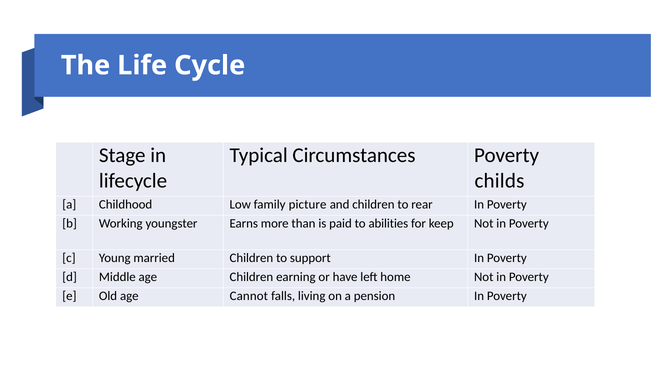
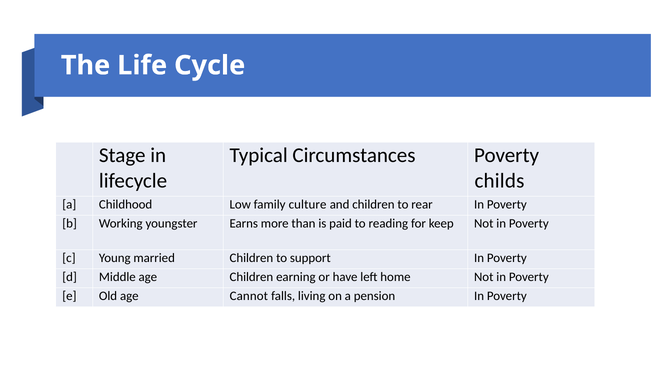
picture: picture -> culture (308, 204)
abilities: abilities -> reading (388, 223)
